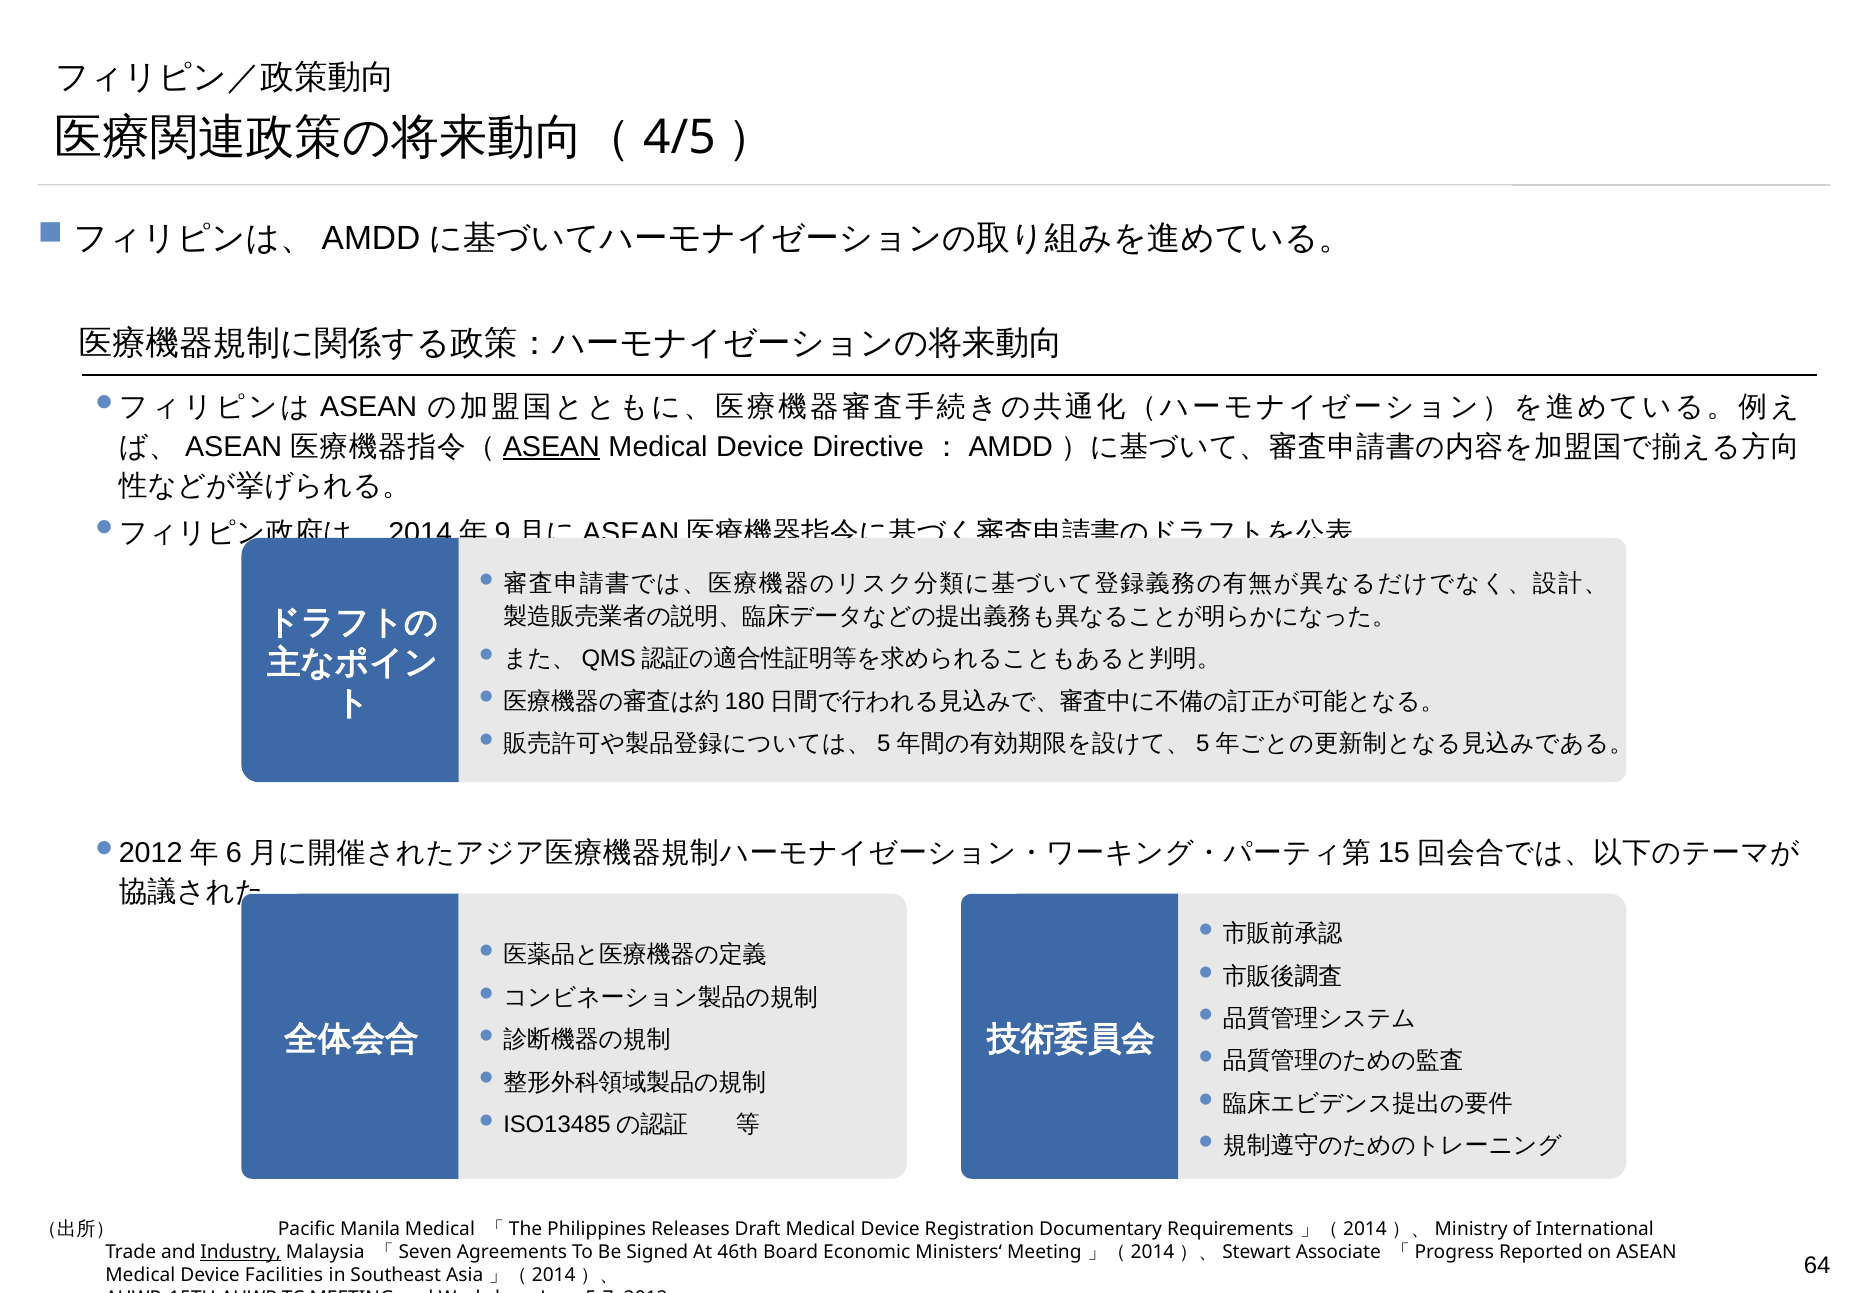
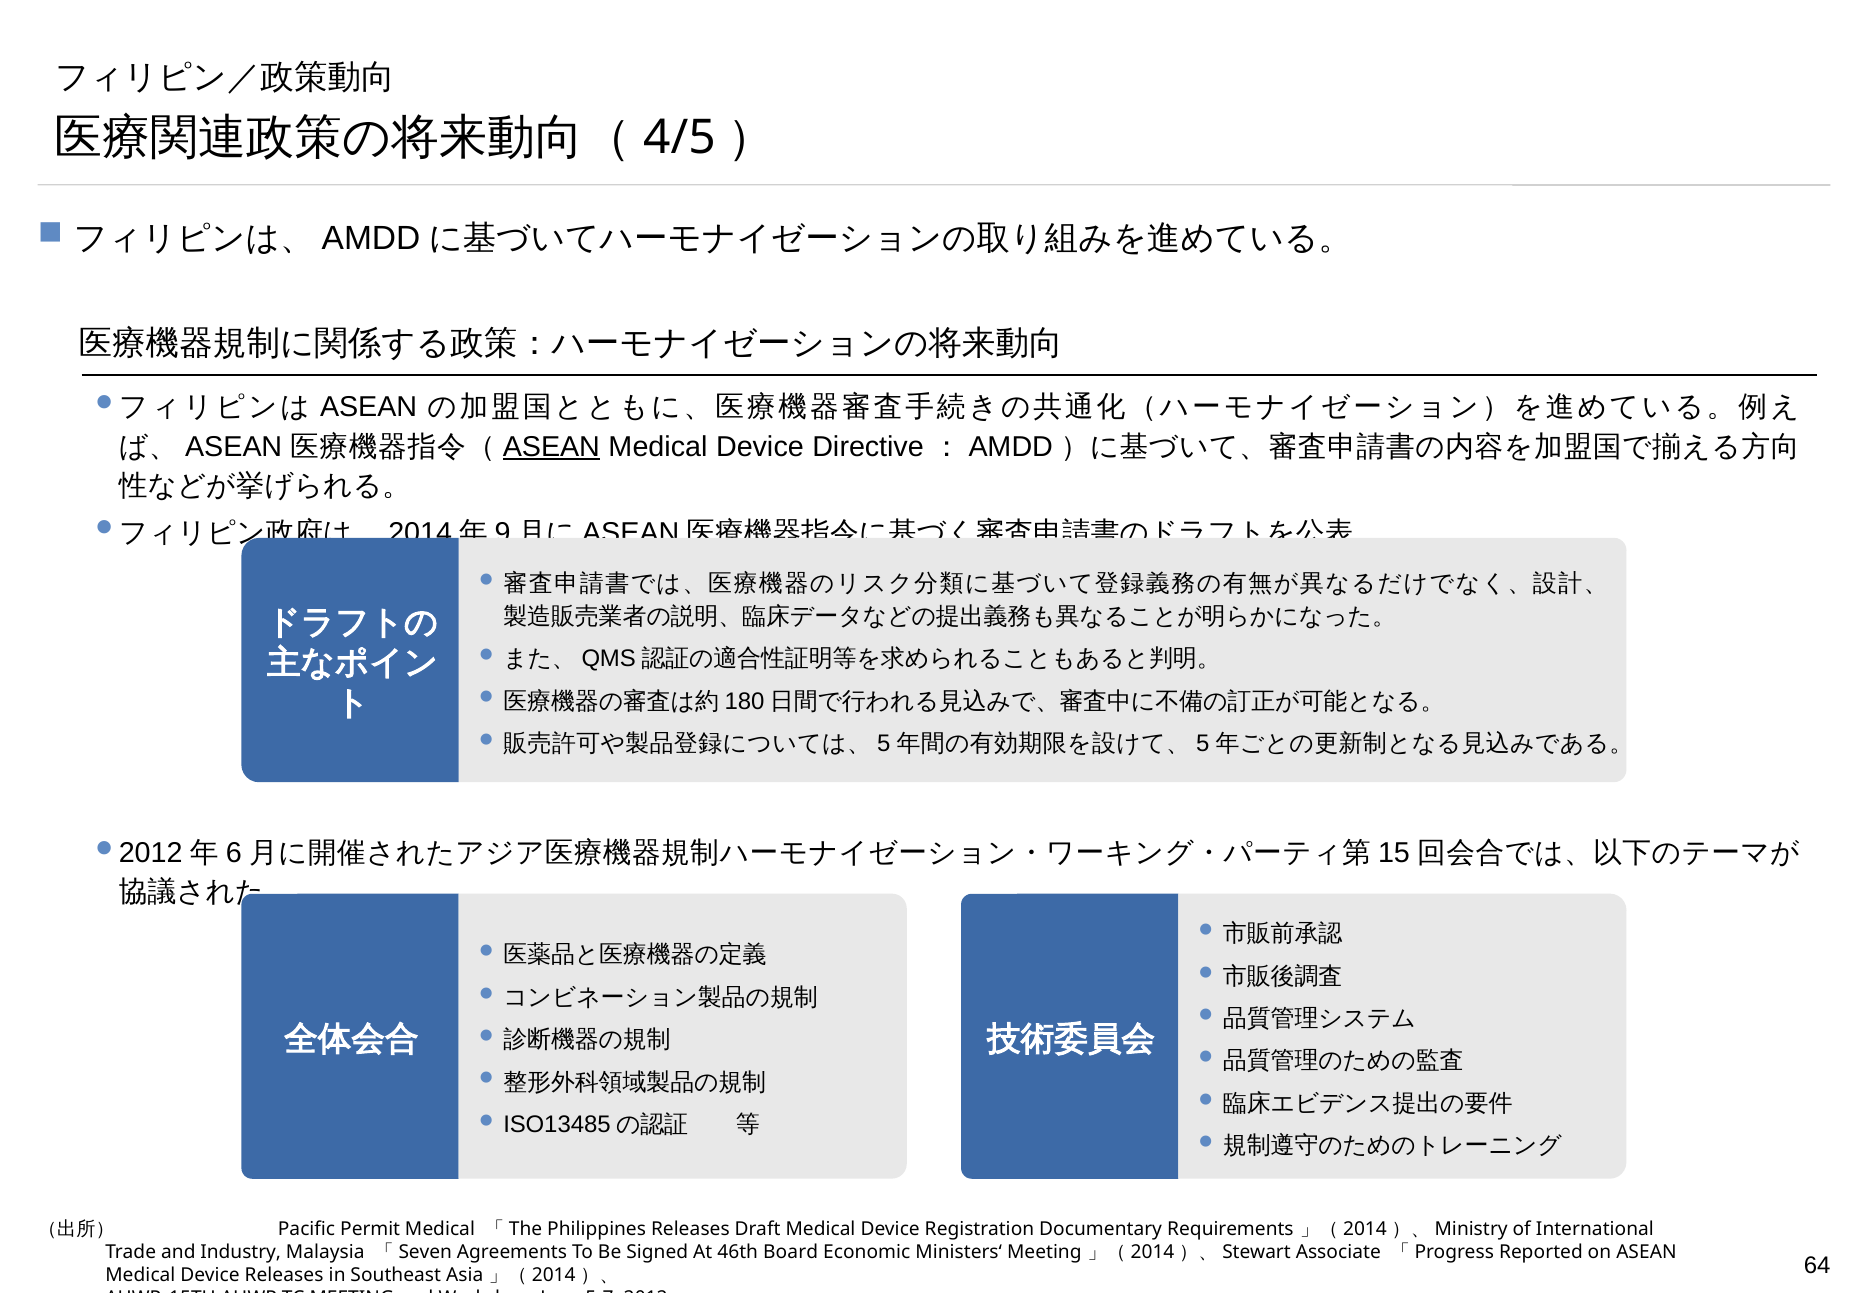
Manila: Manila -> Permit (370, 1230)
Industry underline: present -> none (241, 1253)
Device Facilities: Facilities -> Releases (284, 1276)
